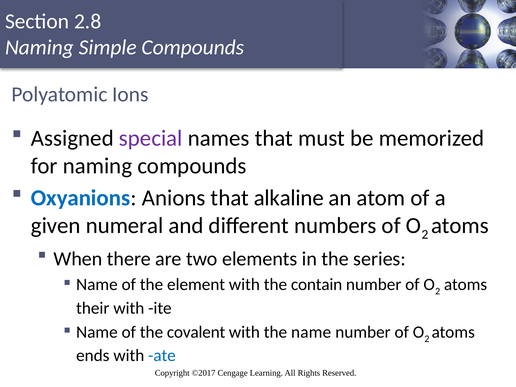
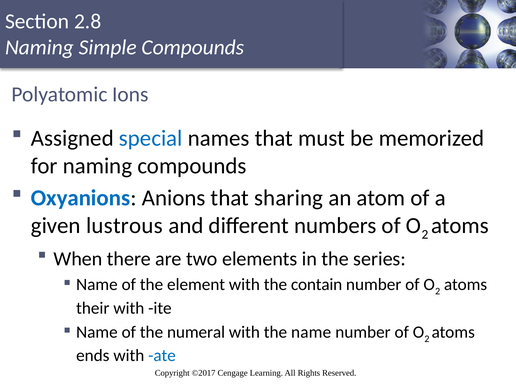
special colour: purple -> blue (151, 138)
alkaline: alkaline -> sharing (289, 198)
numeral: numeral -> lustrous (124, 226)
covalent: covalent -> numeral (196, 332)
